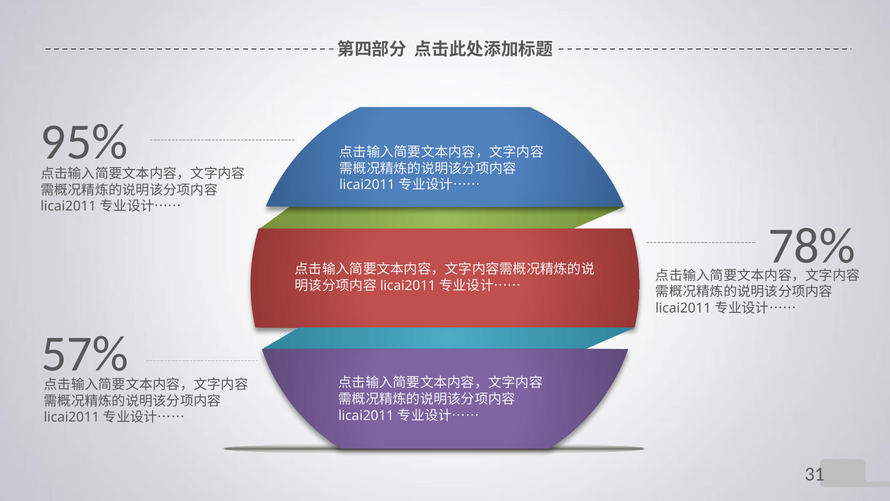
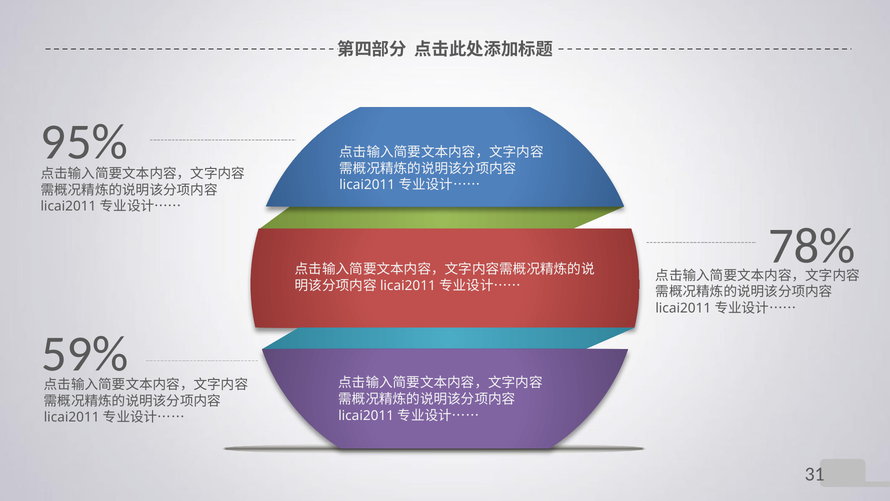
57%: 57% -> 59% (85, 354)
